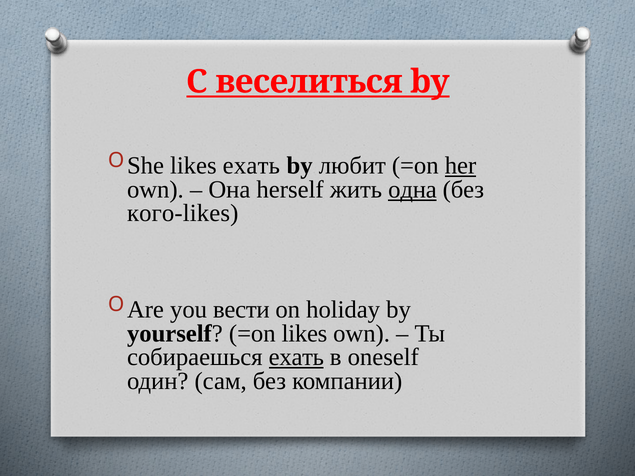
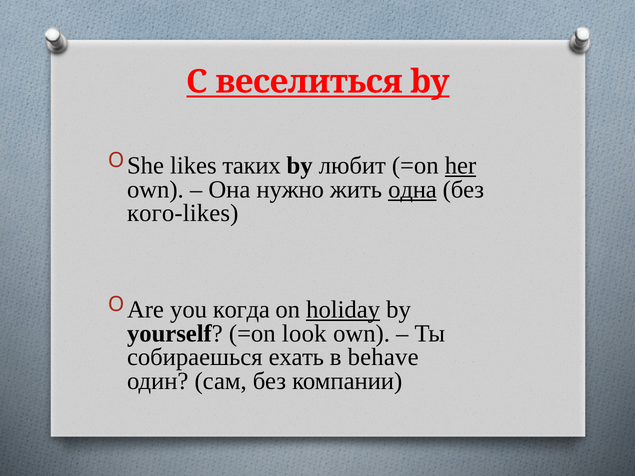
likes ехать: ехать -> таких (252, 166)
herself: herself -> нужно (290, 190)
вести: вести -> когда (241, 310)
holiday underline: none -> present (343, 310)
=on likes: likes -> look (304, 334)
ехать underline: present -> none (296, 357)
oneself: oneself -> behave (383, 357)
